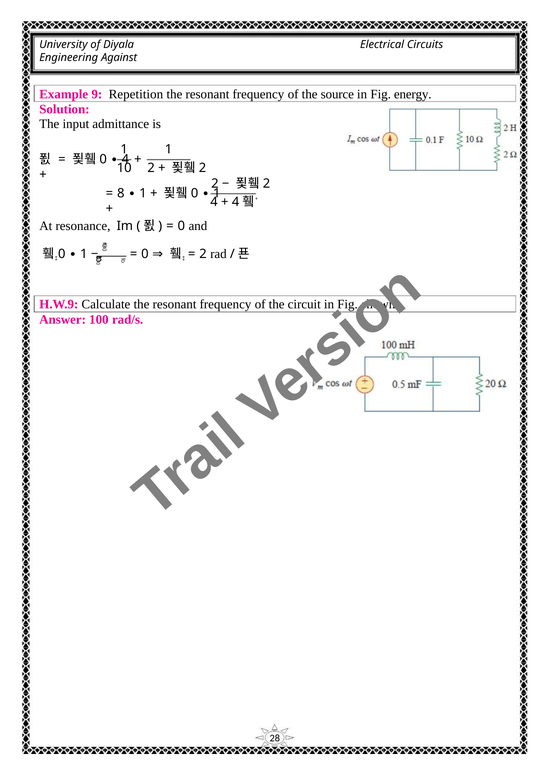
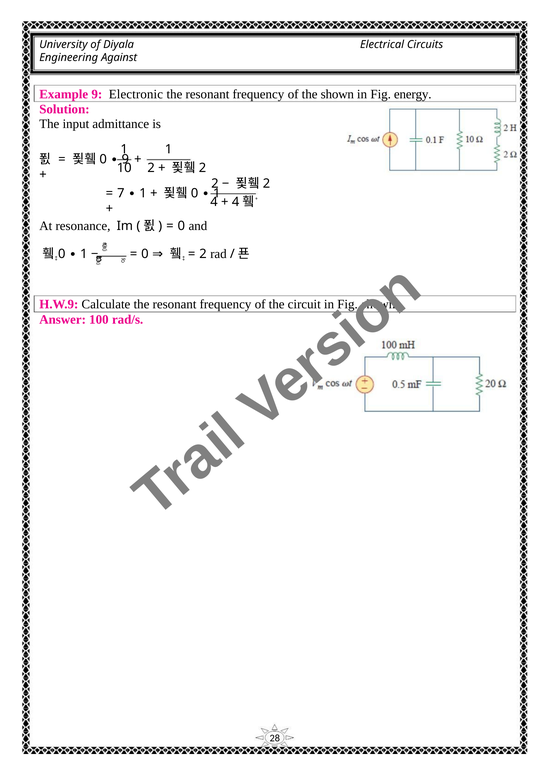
Repetition: Repetition -> Electronic (136, 94)
the source: source -> shown (337, 94)
4: 4 -> 9 (125, 159)
8: 8 -> 7 (121, 193)
